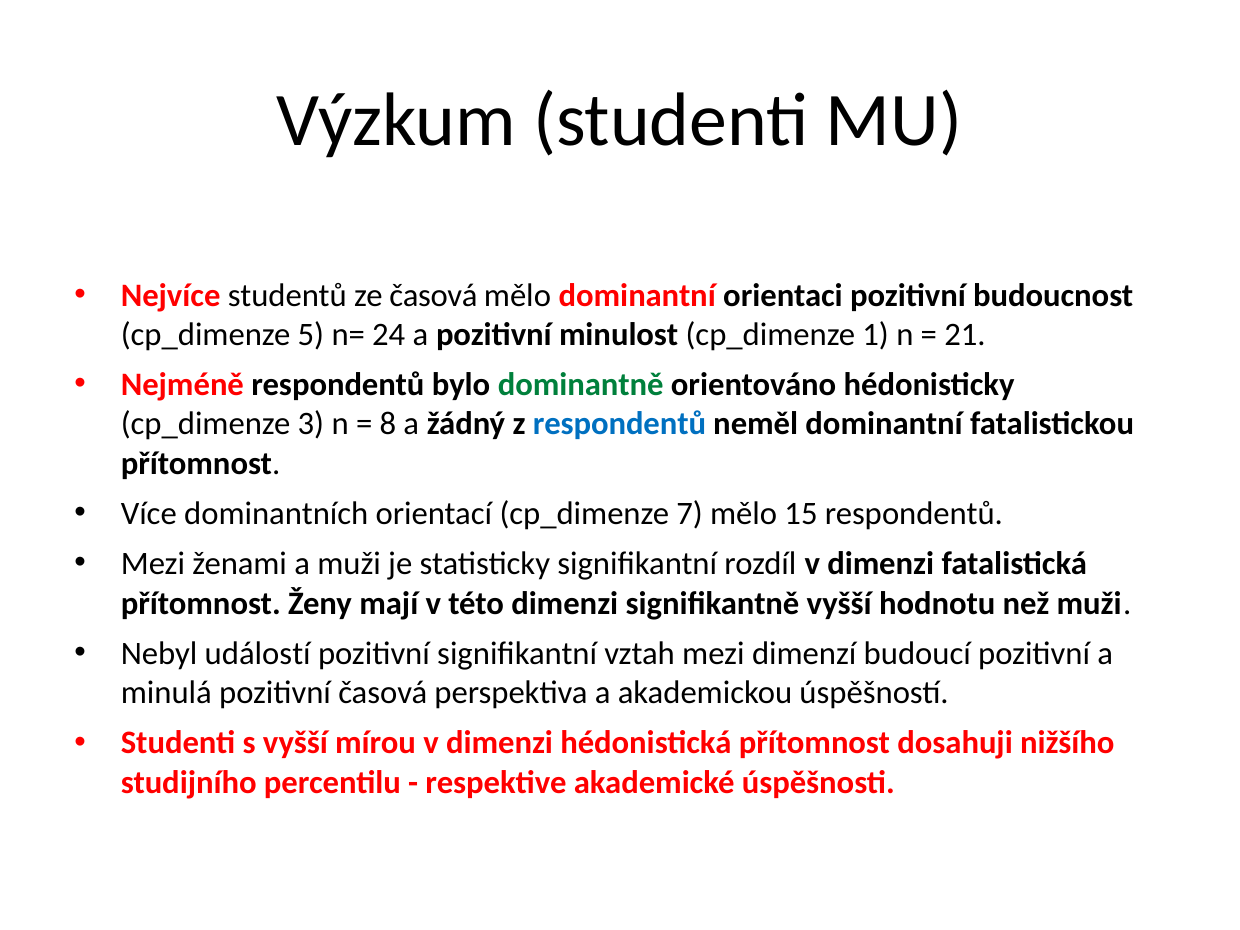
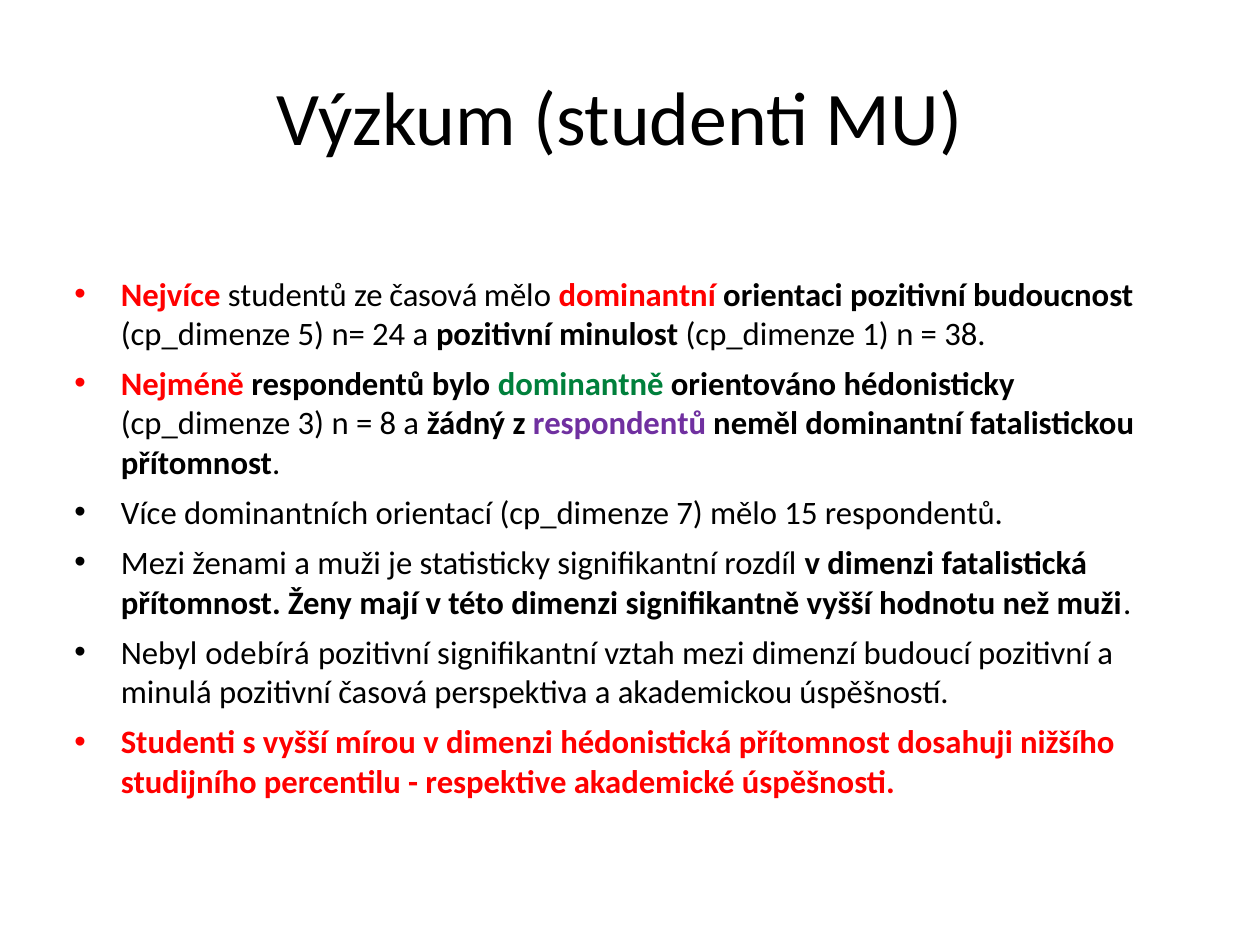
21: 21 -> 38 (965, 335)
respondentů colour: blue -> purple (619, 424)
událostí: událostí -> odebírá (258, 654)
